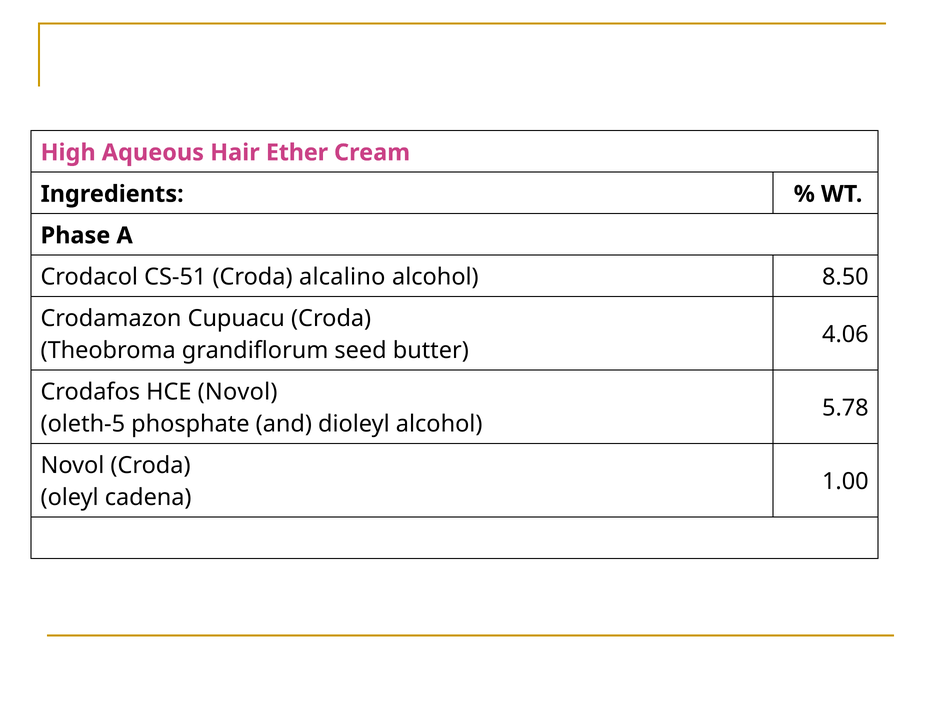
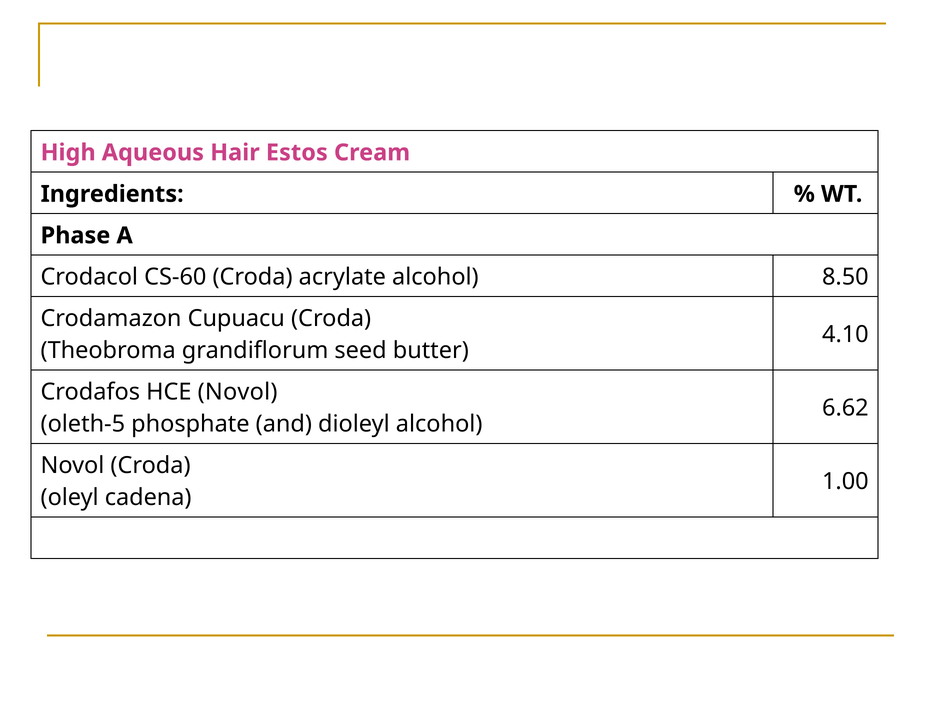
Ether: Ether -> Estos (297, 153)
CS-51: CS-51 -> CS-60 (175, 277)
alcalino: alcalino -> acrylate (342, 277)
4.06: 4.06 -> 4.10 (845, 334)
5.78: 5.78 -> 6.62 (845, 408)
